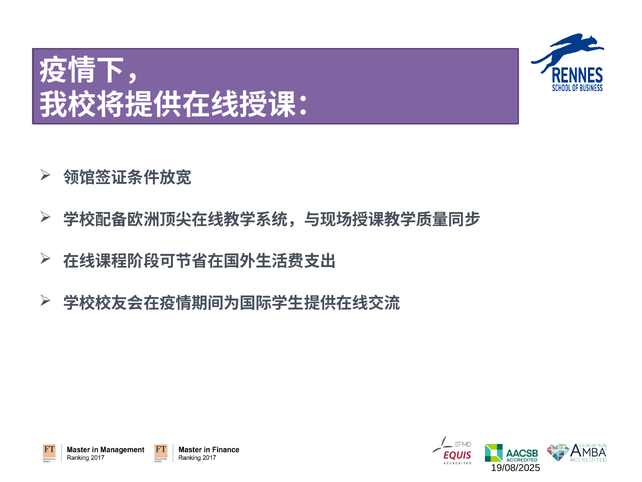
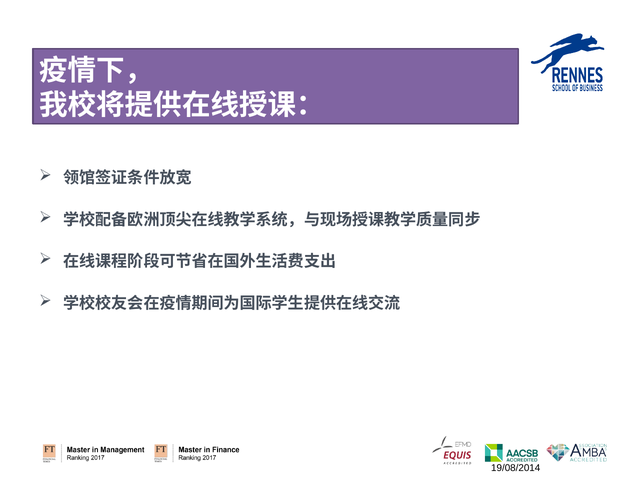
19/08/2025: 19/08/2025 -> 19/08/2014 (516, 468)
